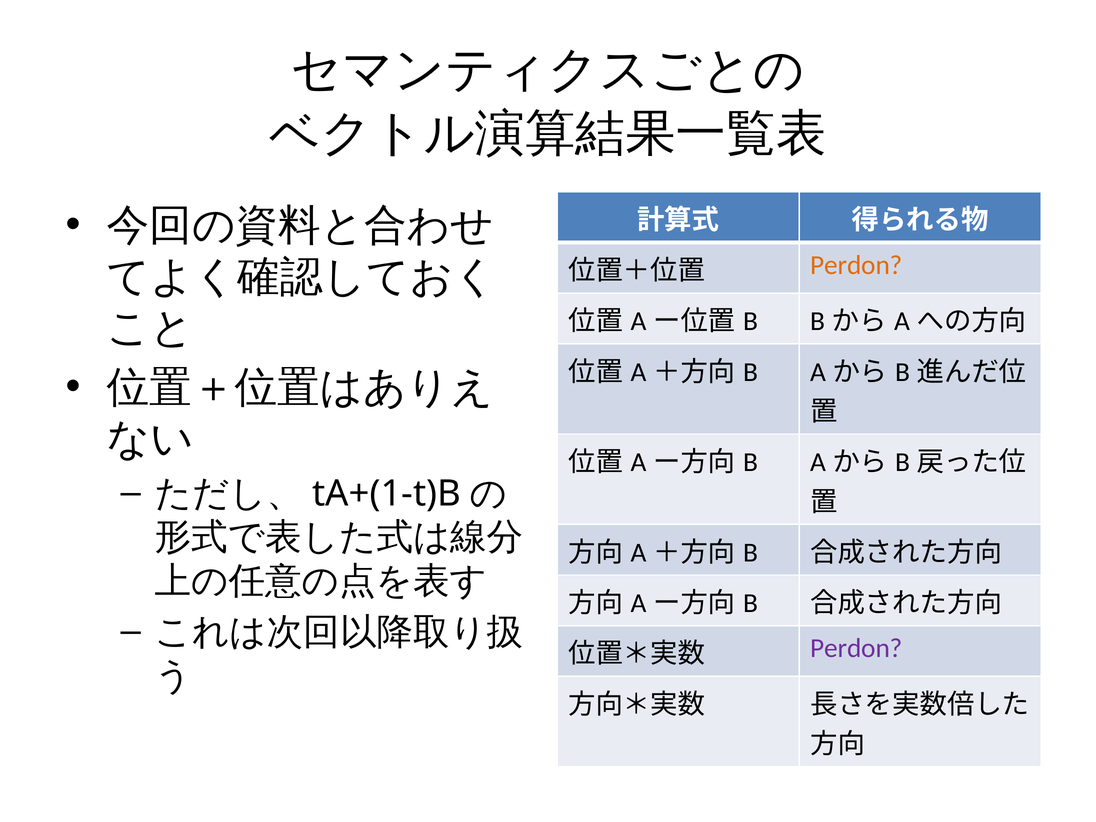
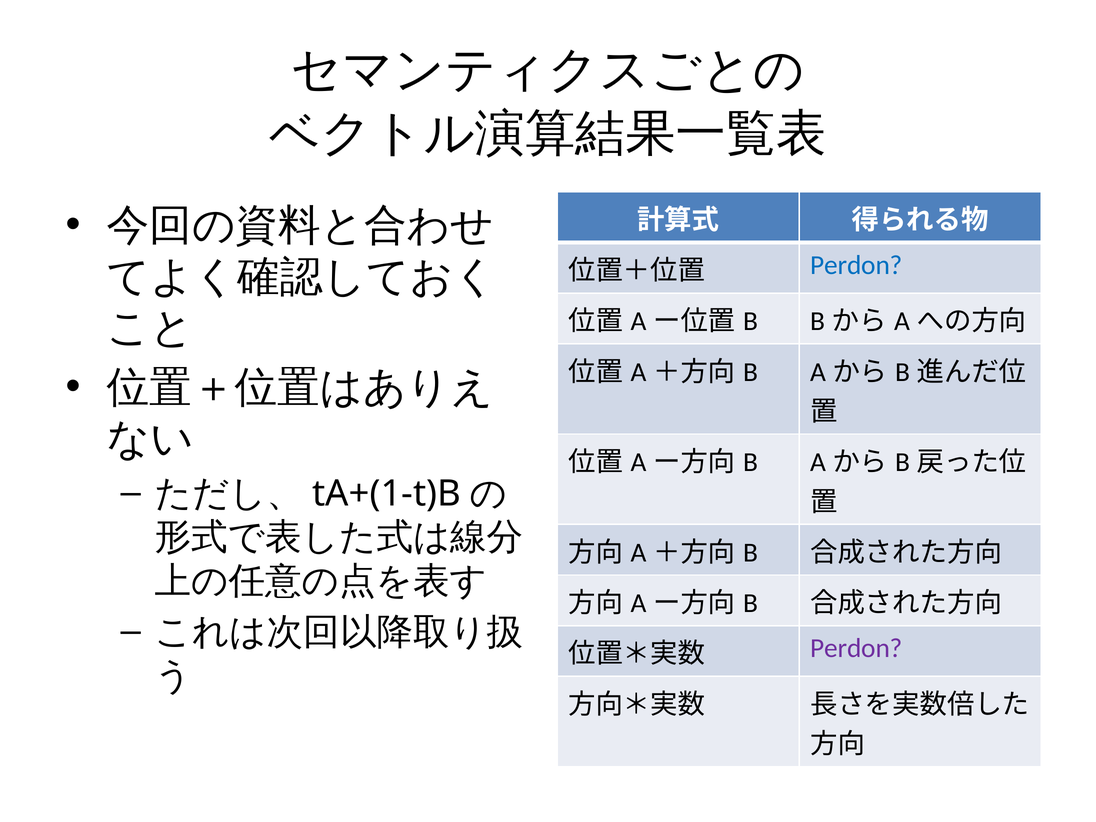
Perdon colour: orange -> blue (856, 265)
